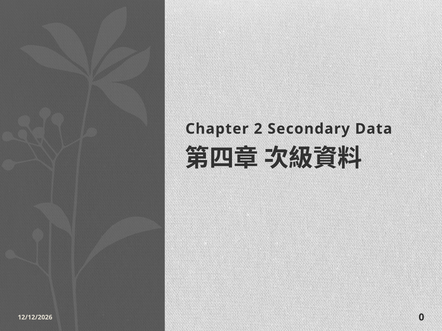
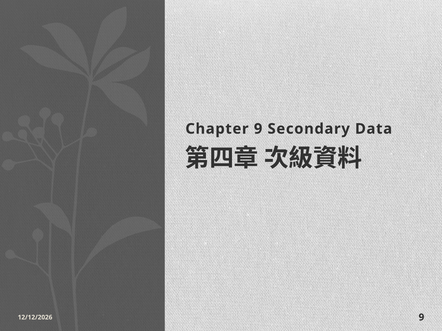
Chapter 2: 2 -> 9 (258, 129)
0: 0 -> 9 (421, 318)
